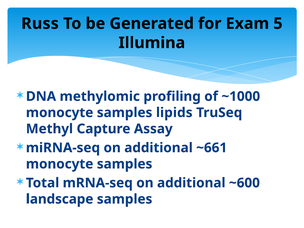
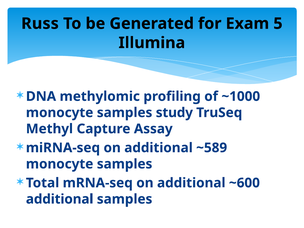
lipids: lipids -> study (174, 113)
~661: ~661 -> ~589 (212, 148)
landscape: landscape -> additional (60, 199)
